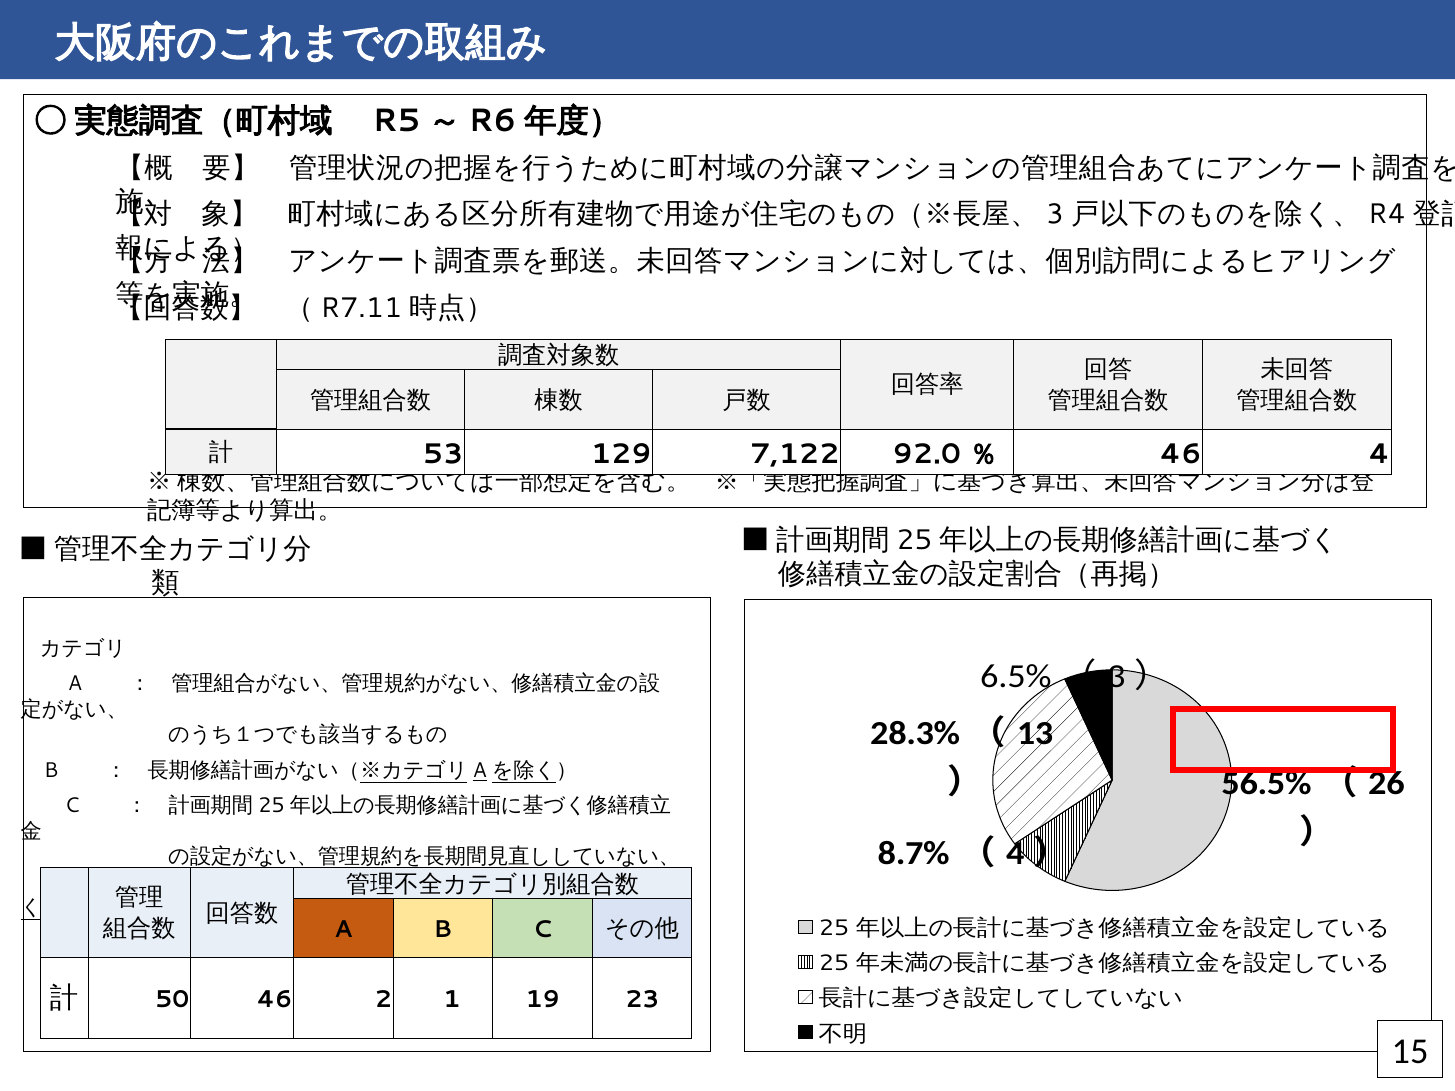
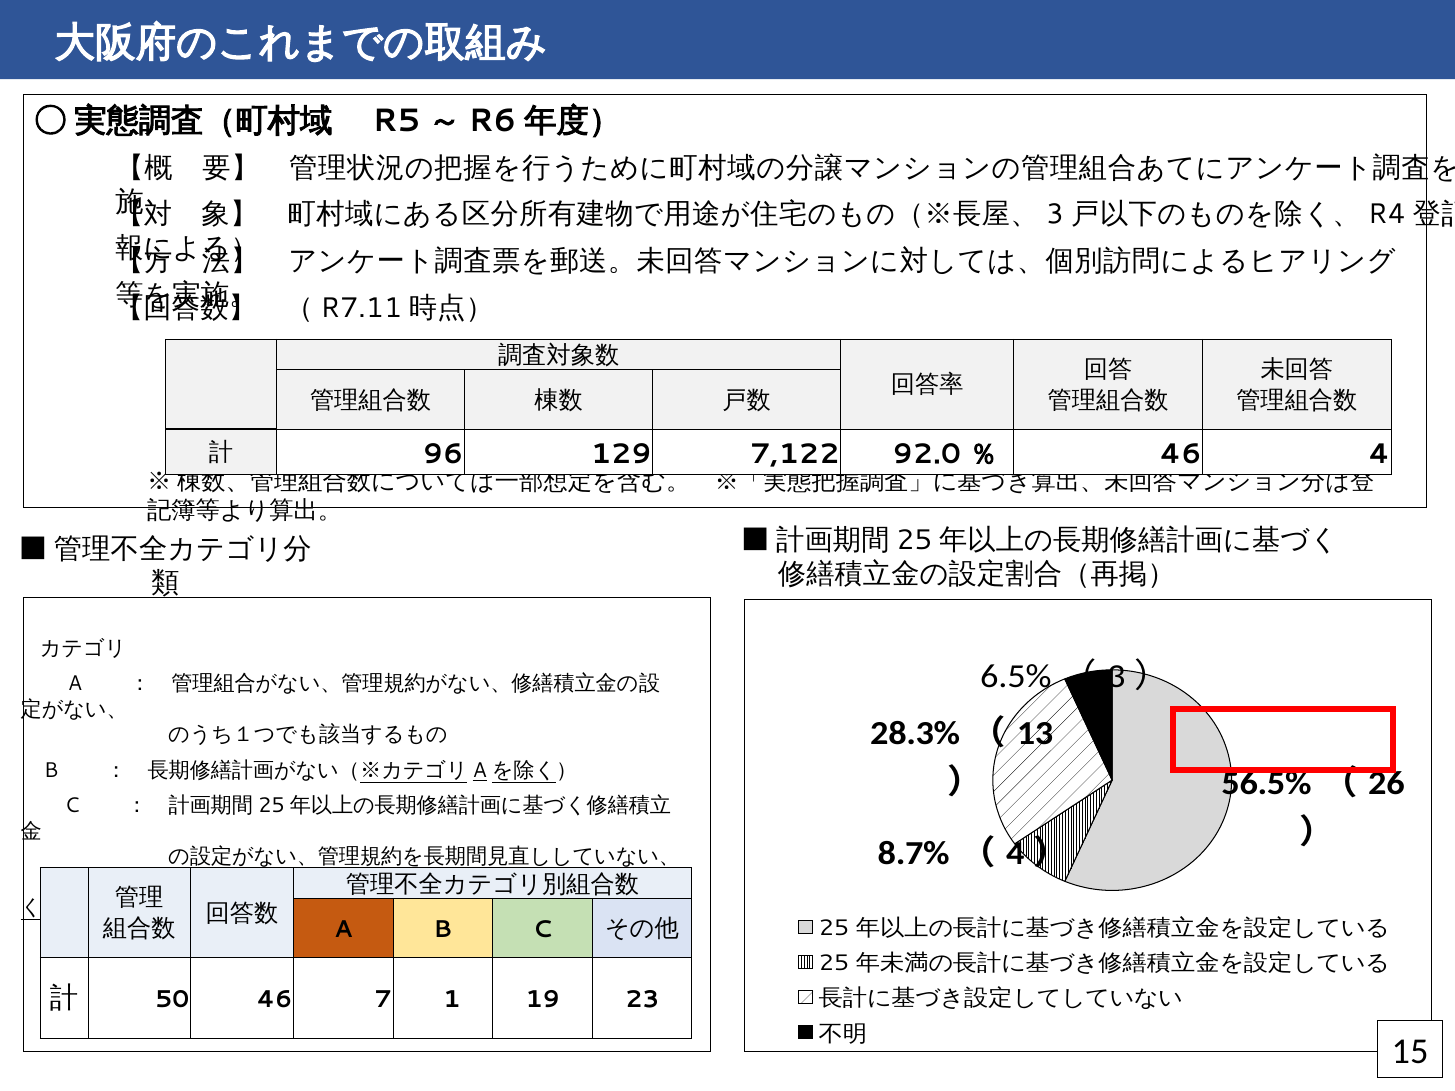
53: 53 -> 96 (443, 454)
2: 2 -> 7 (383, 1000)
